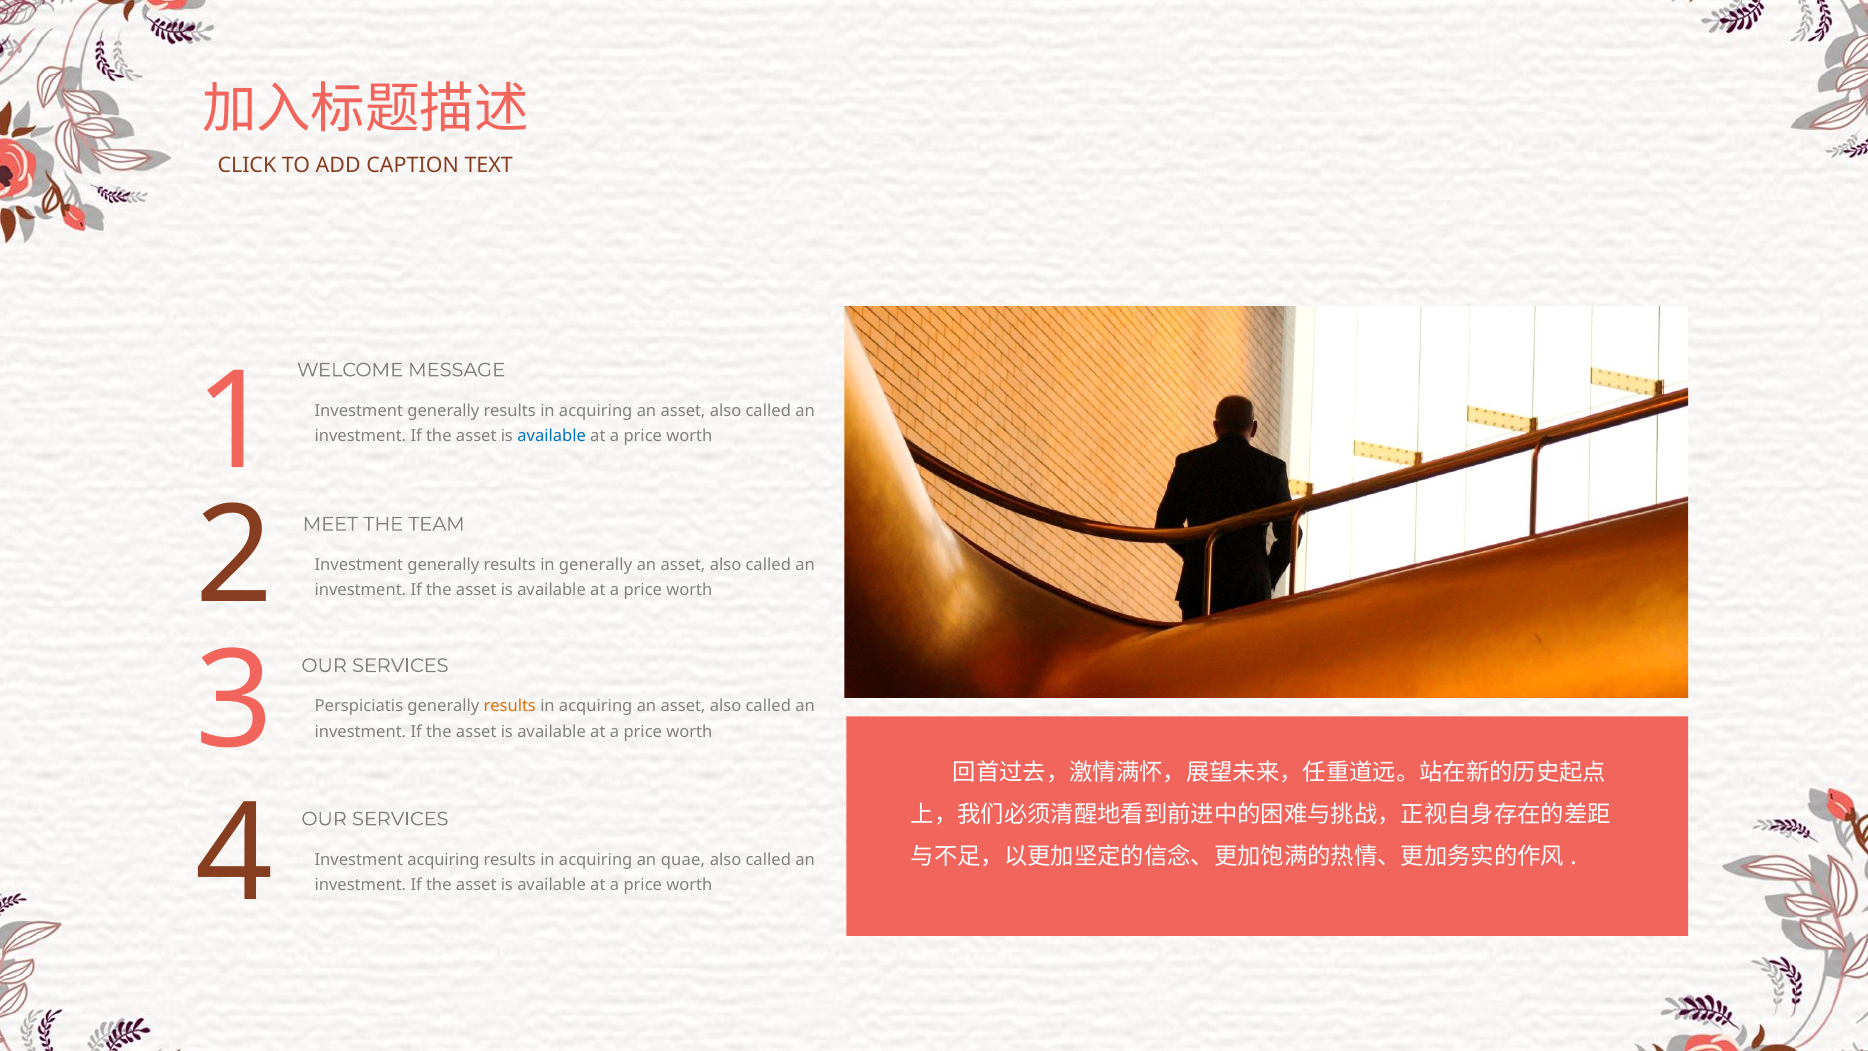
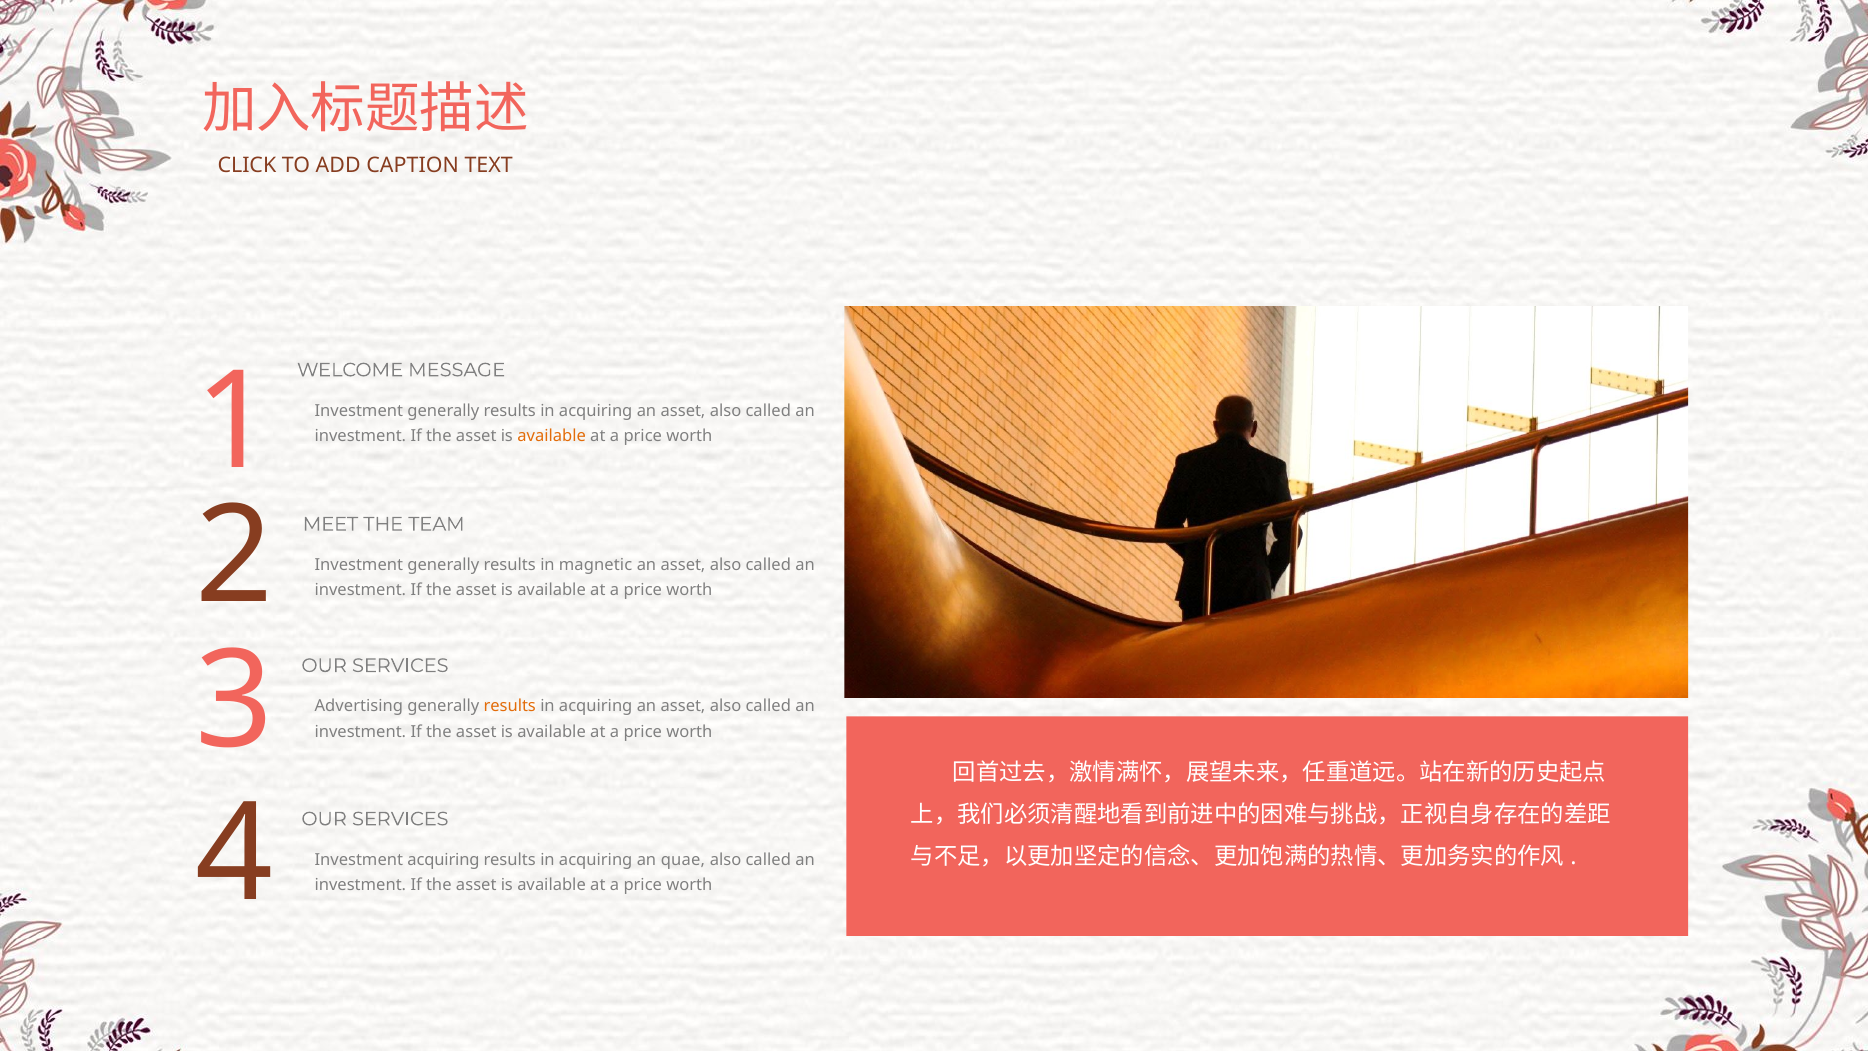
available colour: blue -> orange (552, 436)
in generally: generally -> magnetic (596, 565)
Perspiciatis: Perspiciatis -> Advertising (359, 706)
